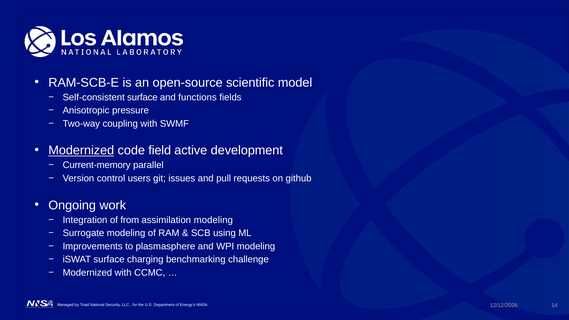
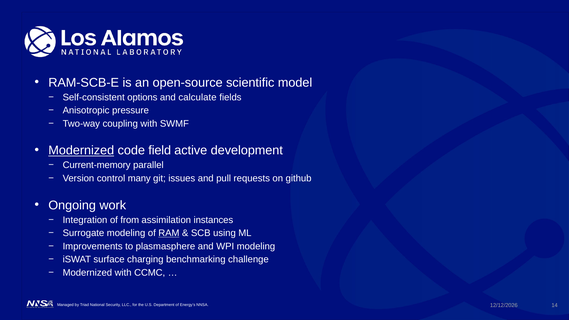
Self-consistent surface: surface -> options (142, 97)
functions: functions -> calculate (197, 97)
users: users -> many (139, 178)
assimilation modeling: modeling -> instances (213, 220)
RAM underline: none -> present (169, 233)
